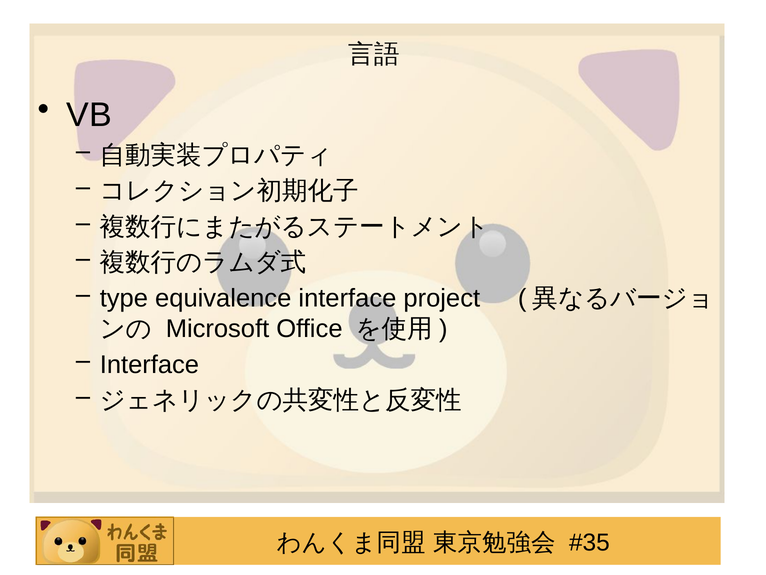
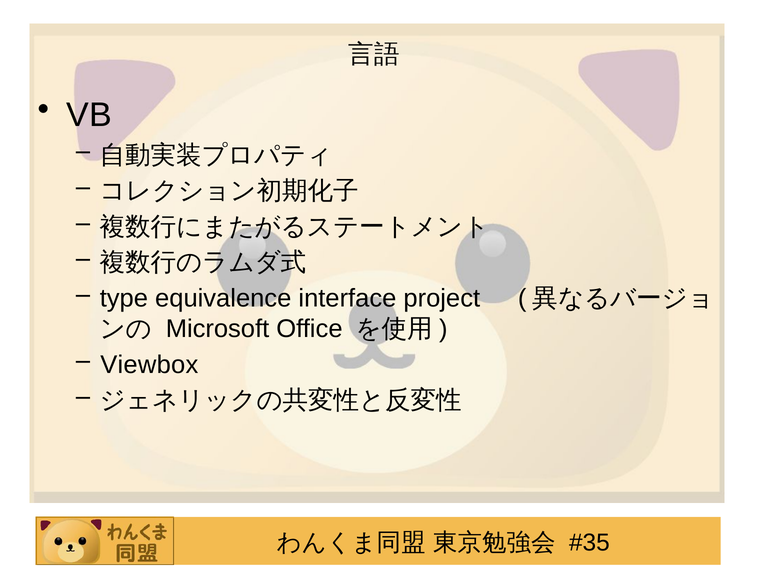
Interface: Interface -> Viewbox (149, 364)
